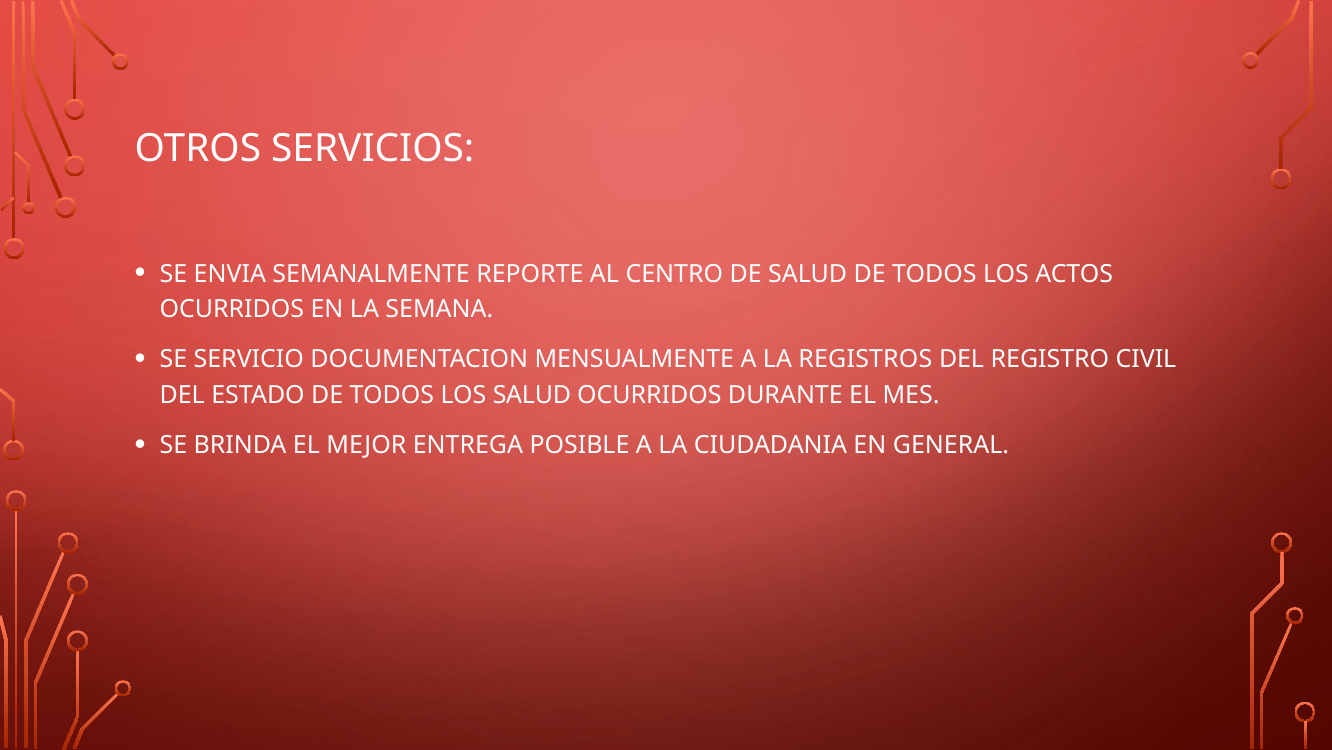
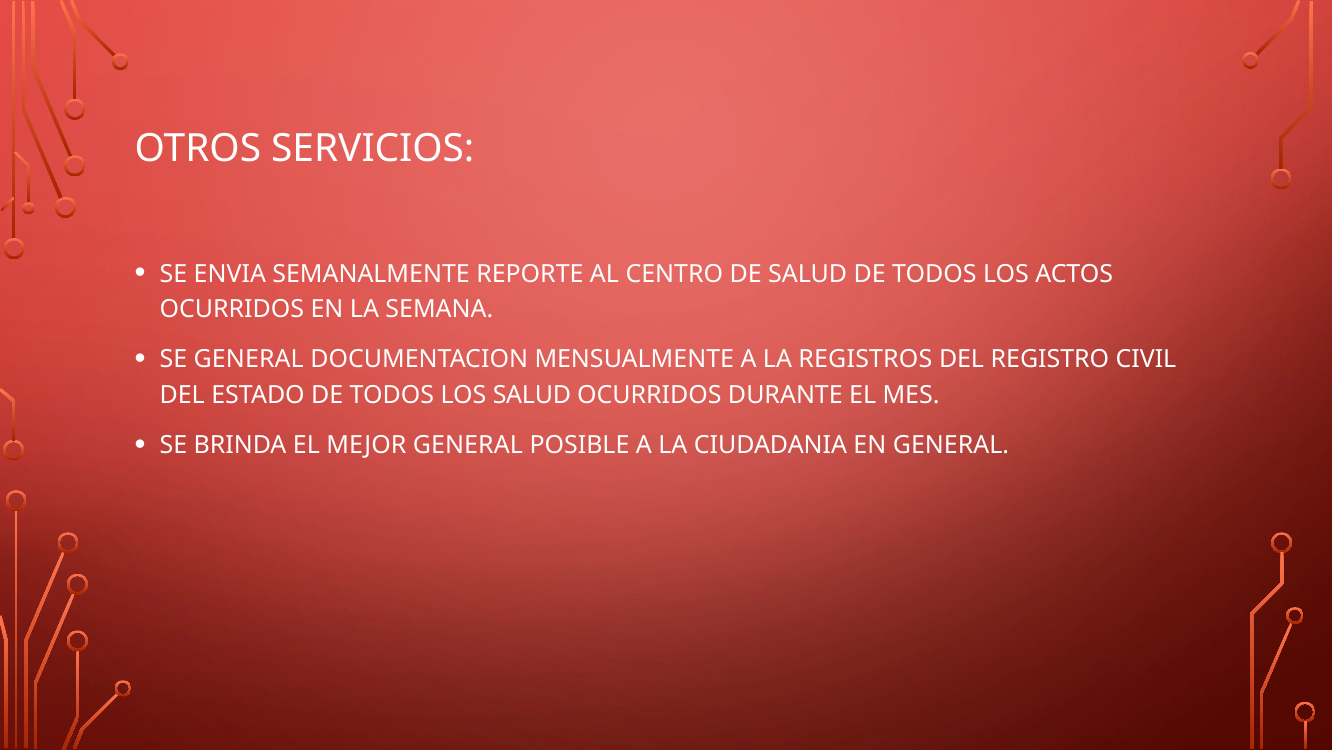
SE SERVICIO: SERVICIO -> GENERAL (249, 359)
MEJOR ENTREGA: ENTREGA -> GENERAL (468, 445)
